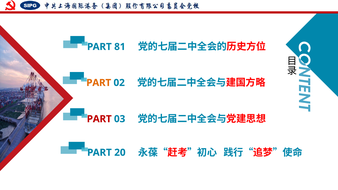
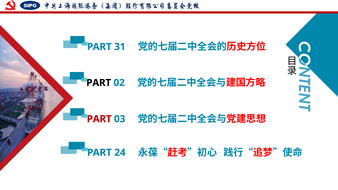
81: 81 -> 31 (120, 47)
PART colour: orange -> black (99, 83)
20: 20 -> 24 (120, 153)
